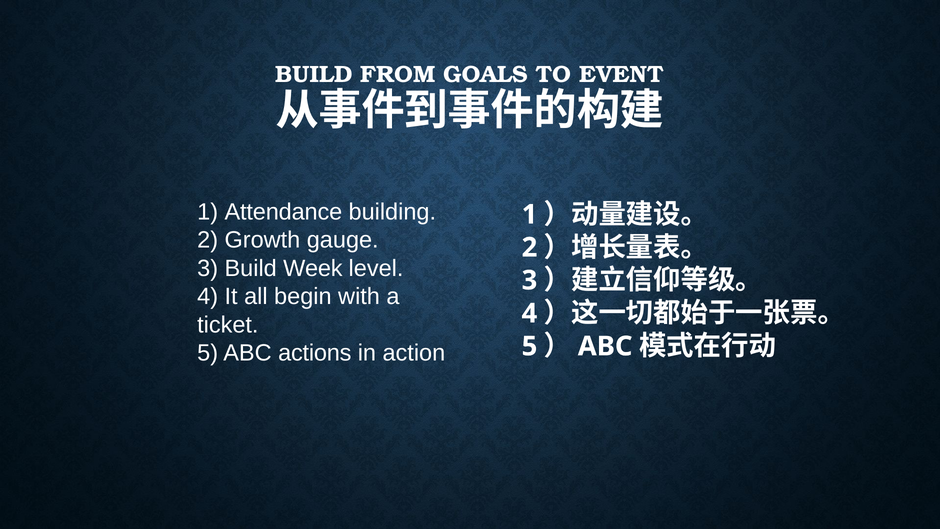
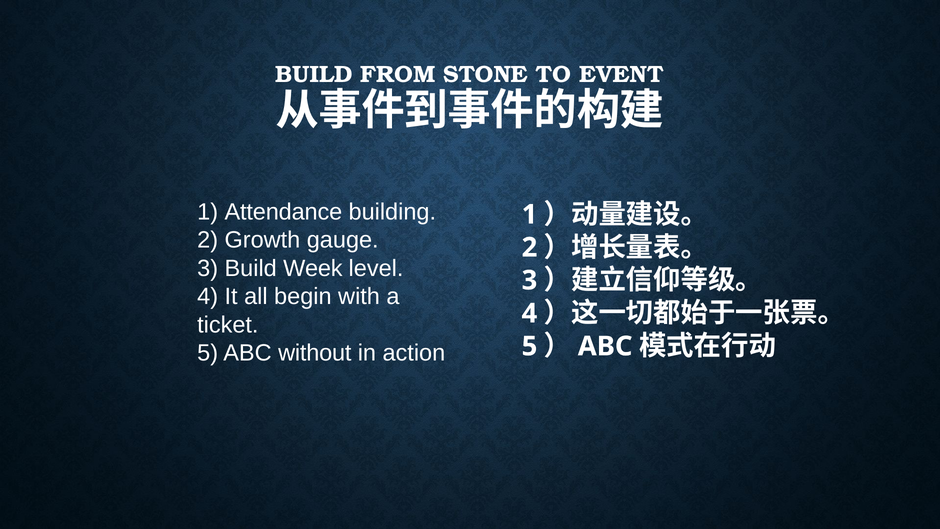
GOALS: GOALS -> STONE (486, 75)
actions: actions -> without (315, 353)
